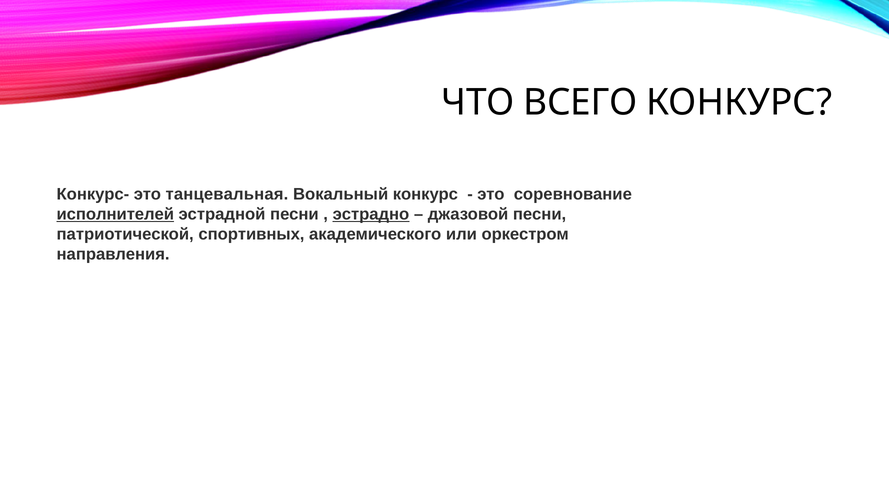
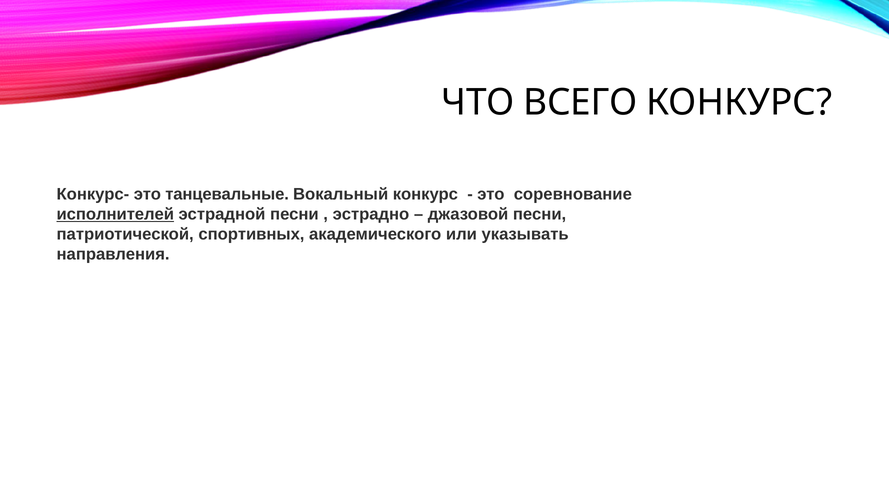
танцевальная: танцевальная -> танцевальные (227, 194)
эстрадно underline: present -> none (371, 214)
оркестром: оркестром -> указывать (525, 234)
